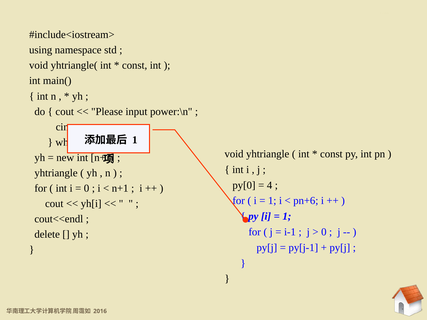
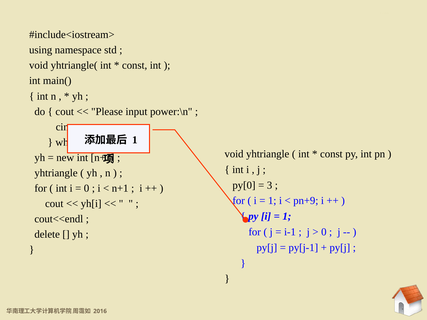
4: 4 -> 3 (270, 185)
pn+6: pn+6 -> pn+9 (306, 201)
